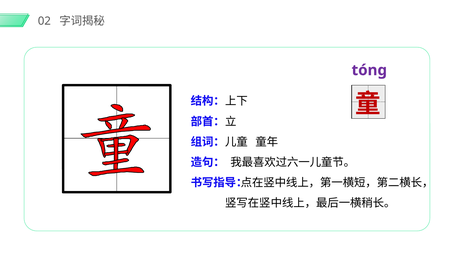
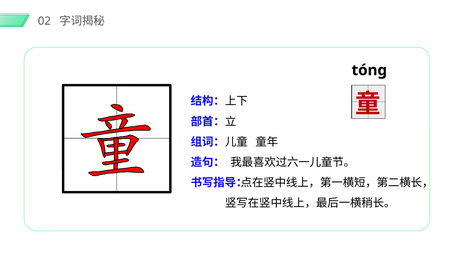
tóng colour: purple -> black (369, 70)
